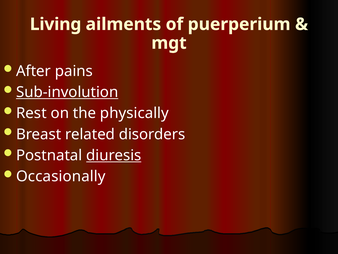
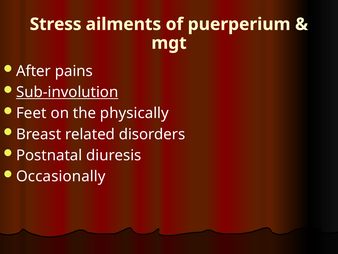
Living: Living -> Stress (56, 24)
Rest: Rest -> Feet (31, 113)
diuresis underline: present -> none (114, 155)
